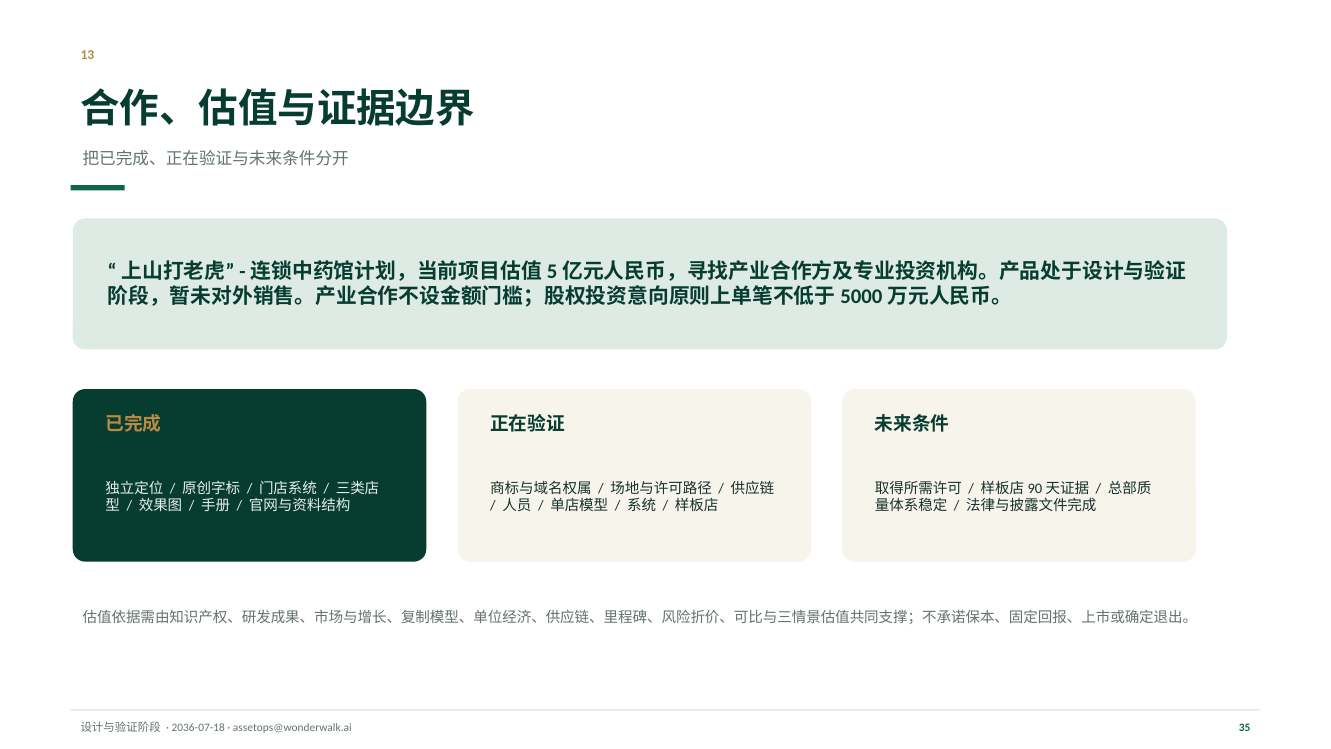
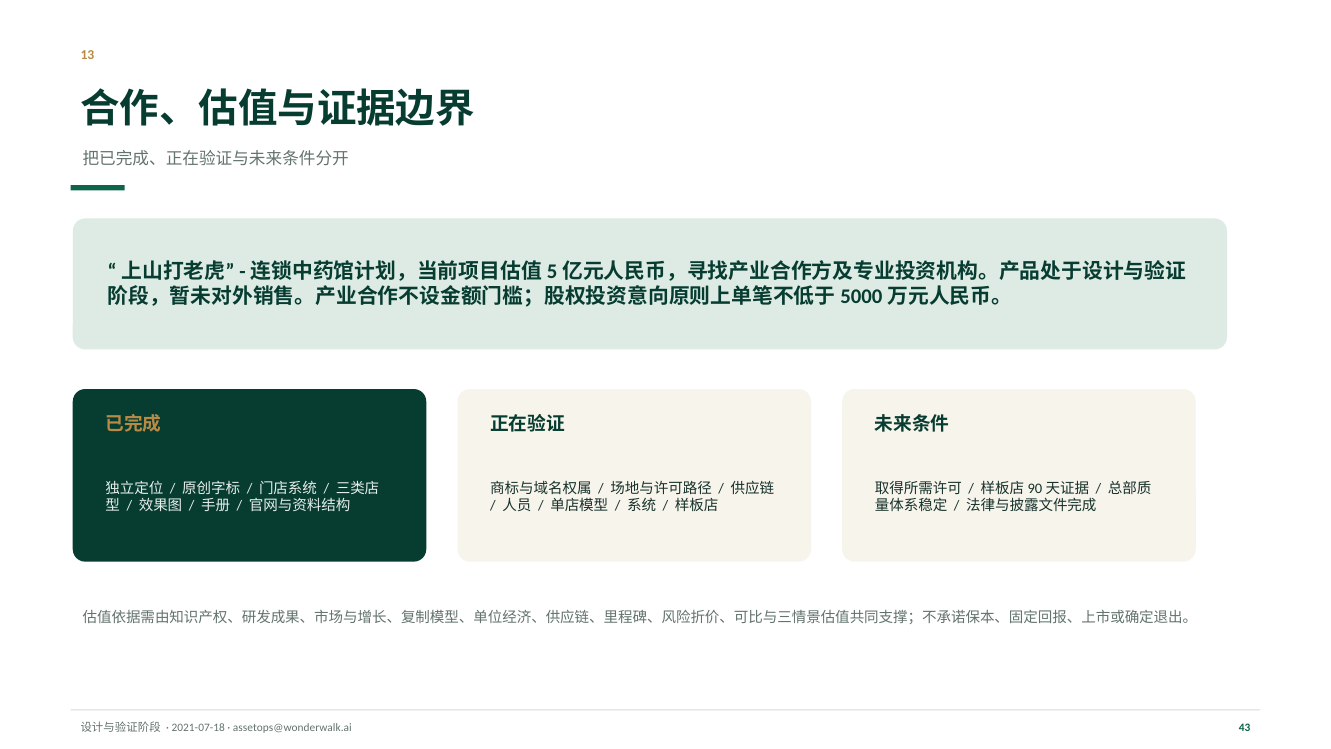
2036-07-18: 2036-07-18 -> 2021-07-18 (198, 728)
35: 35 -> 43 (1245, 728)
